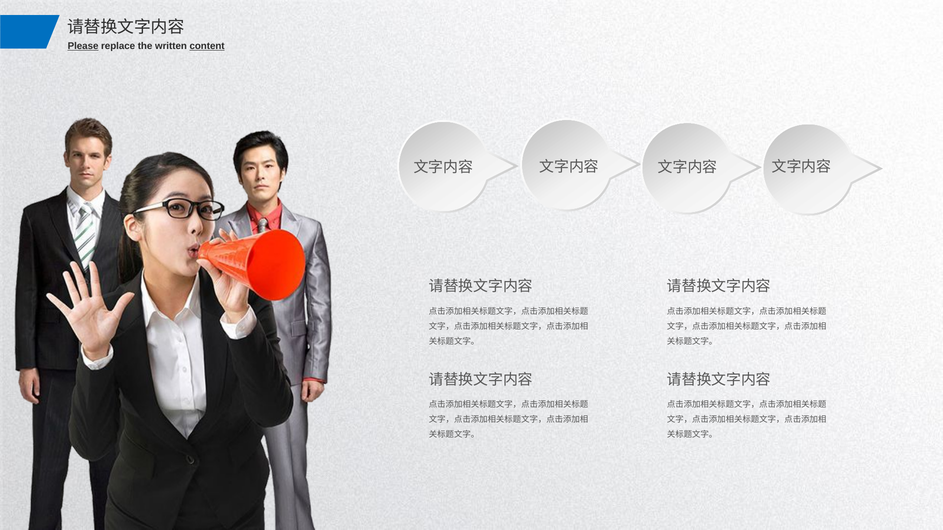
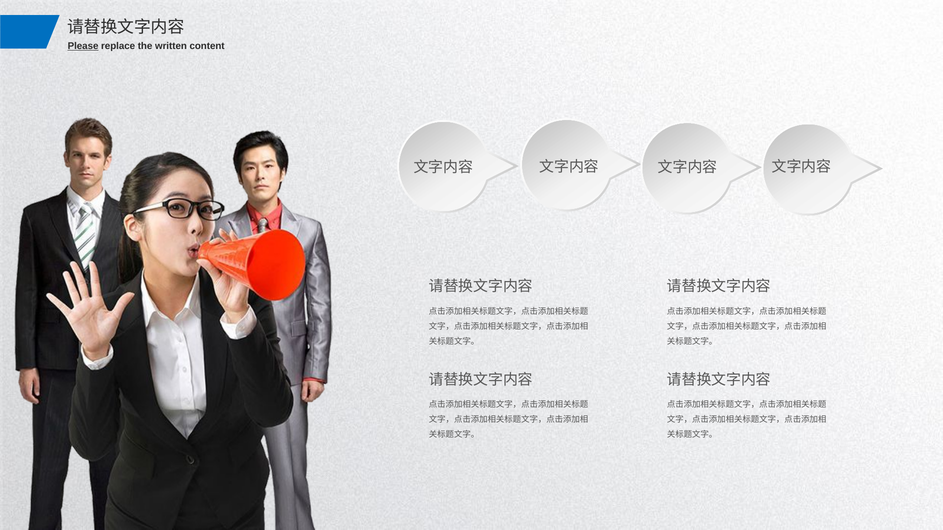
content underline: present -> none (207, 46)
